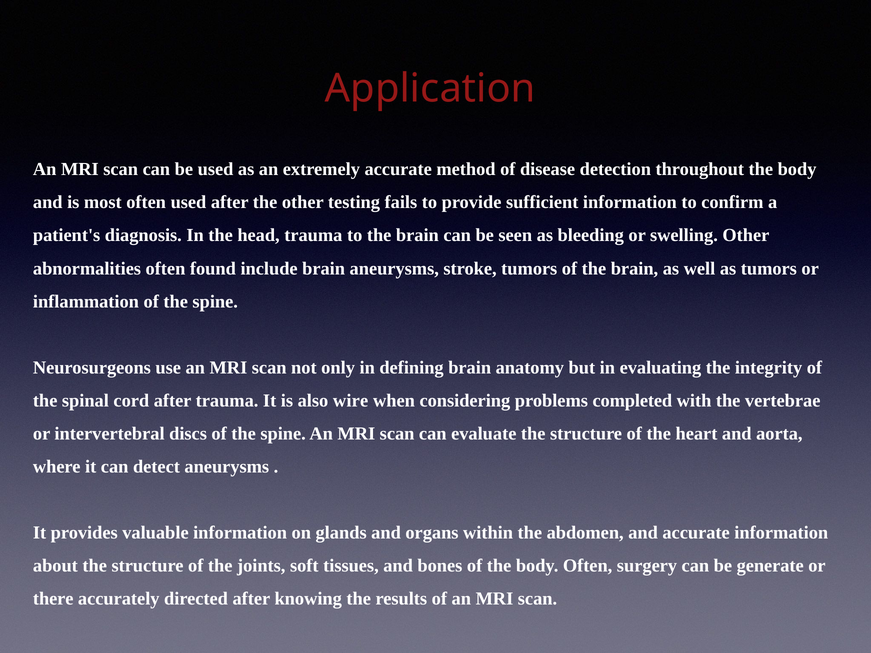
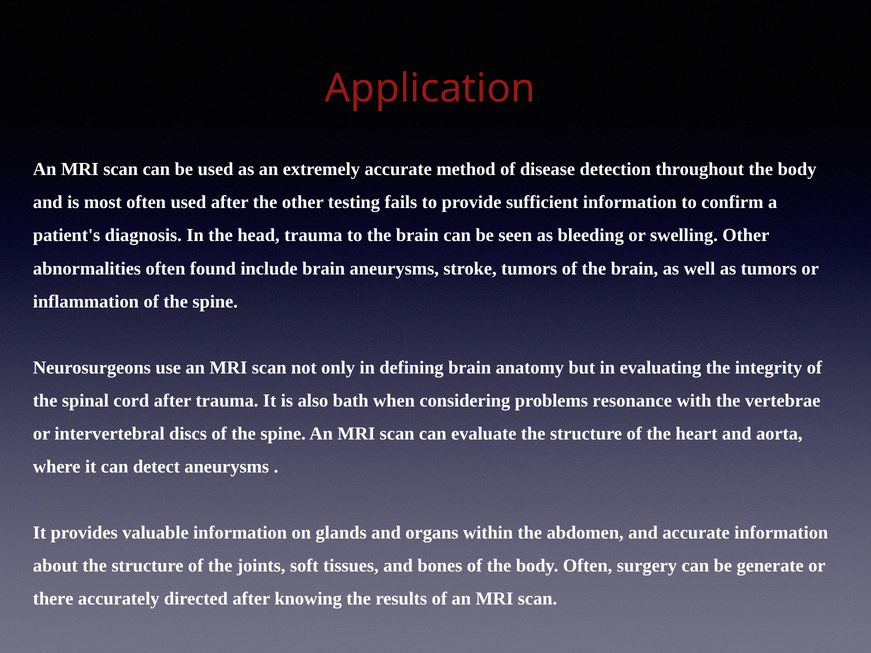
wire: wire -> bath (351, 401)
completed: completed -> resonance (632, 401)
